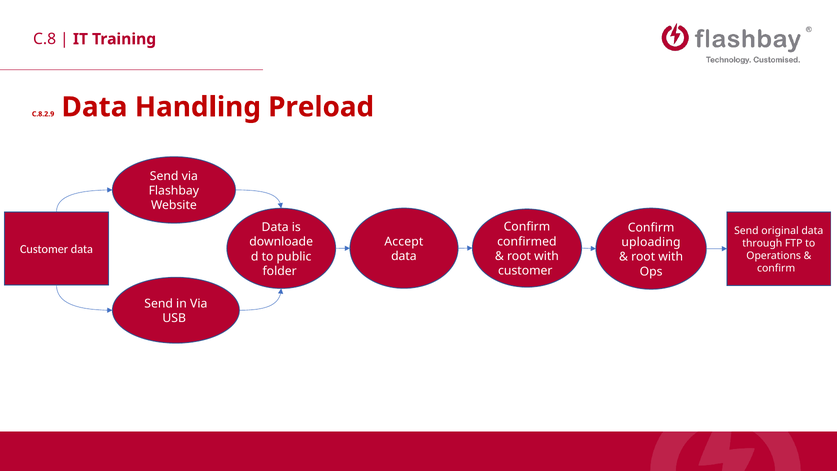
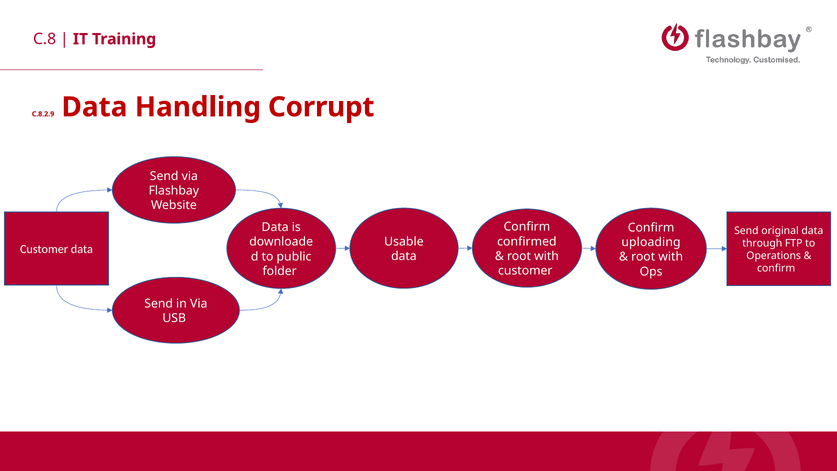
Preload: Preload -> Corrupt (321, 107)
Accept: Accept -> Usable (404, 242)
